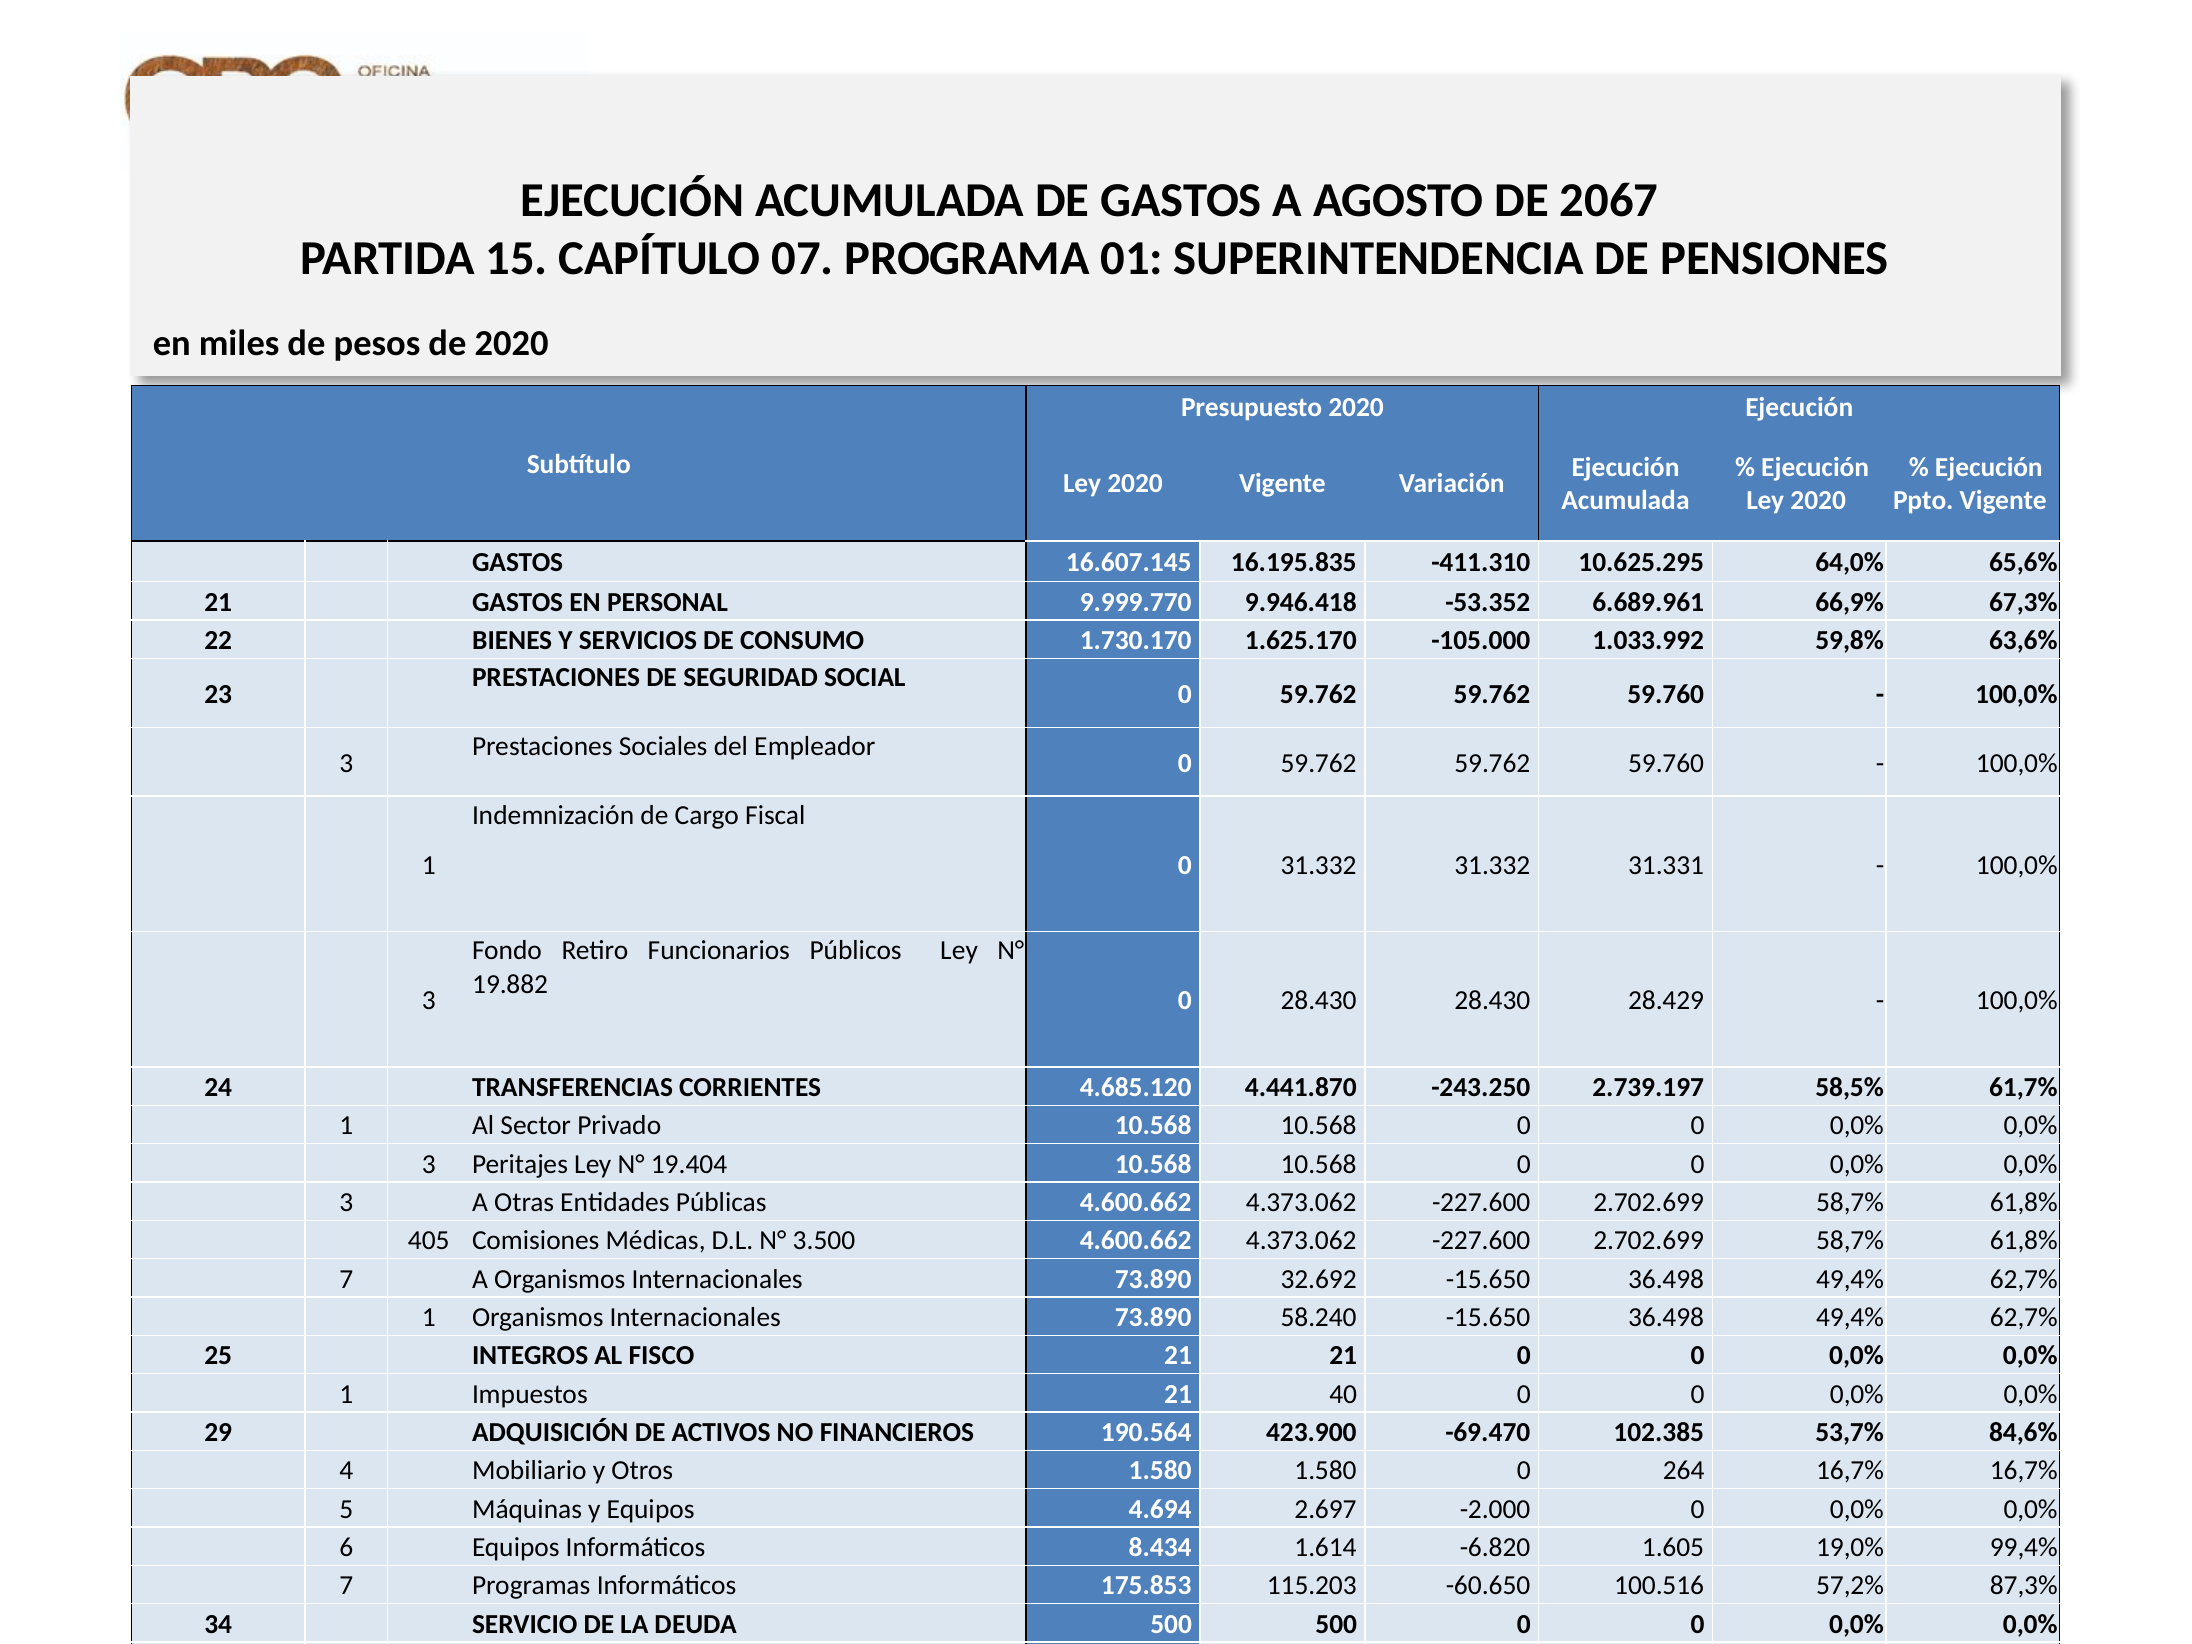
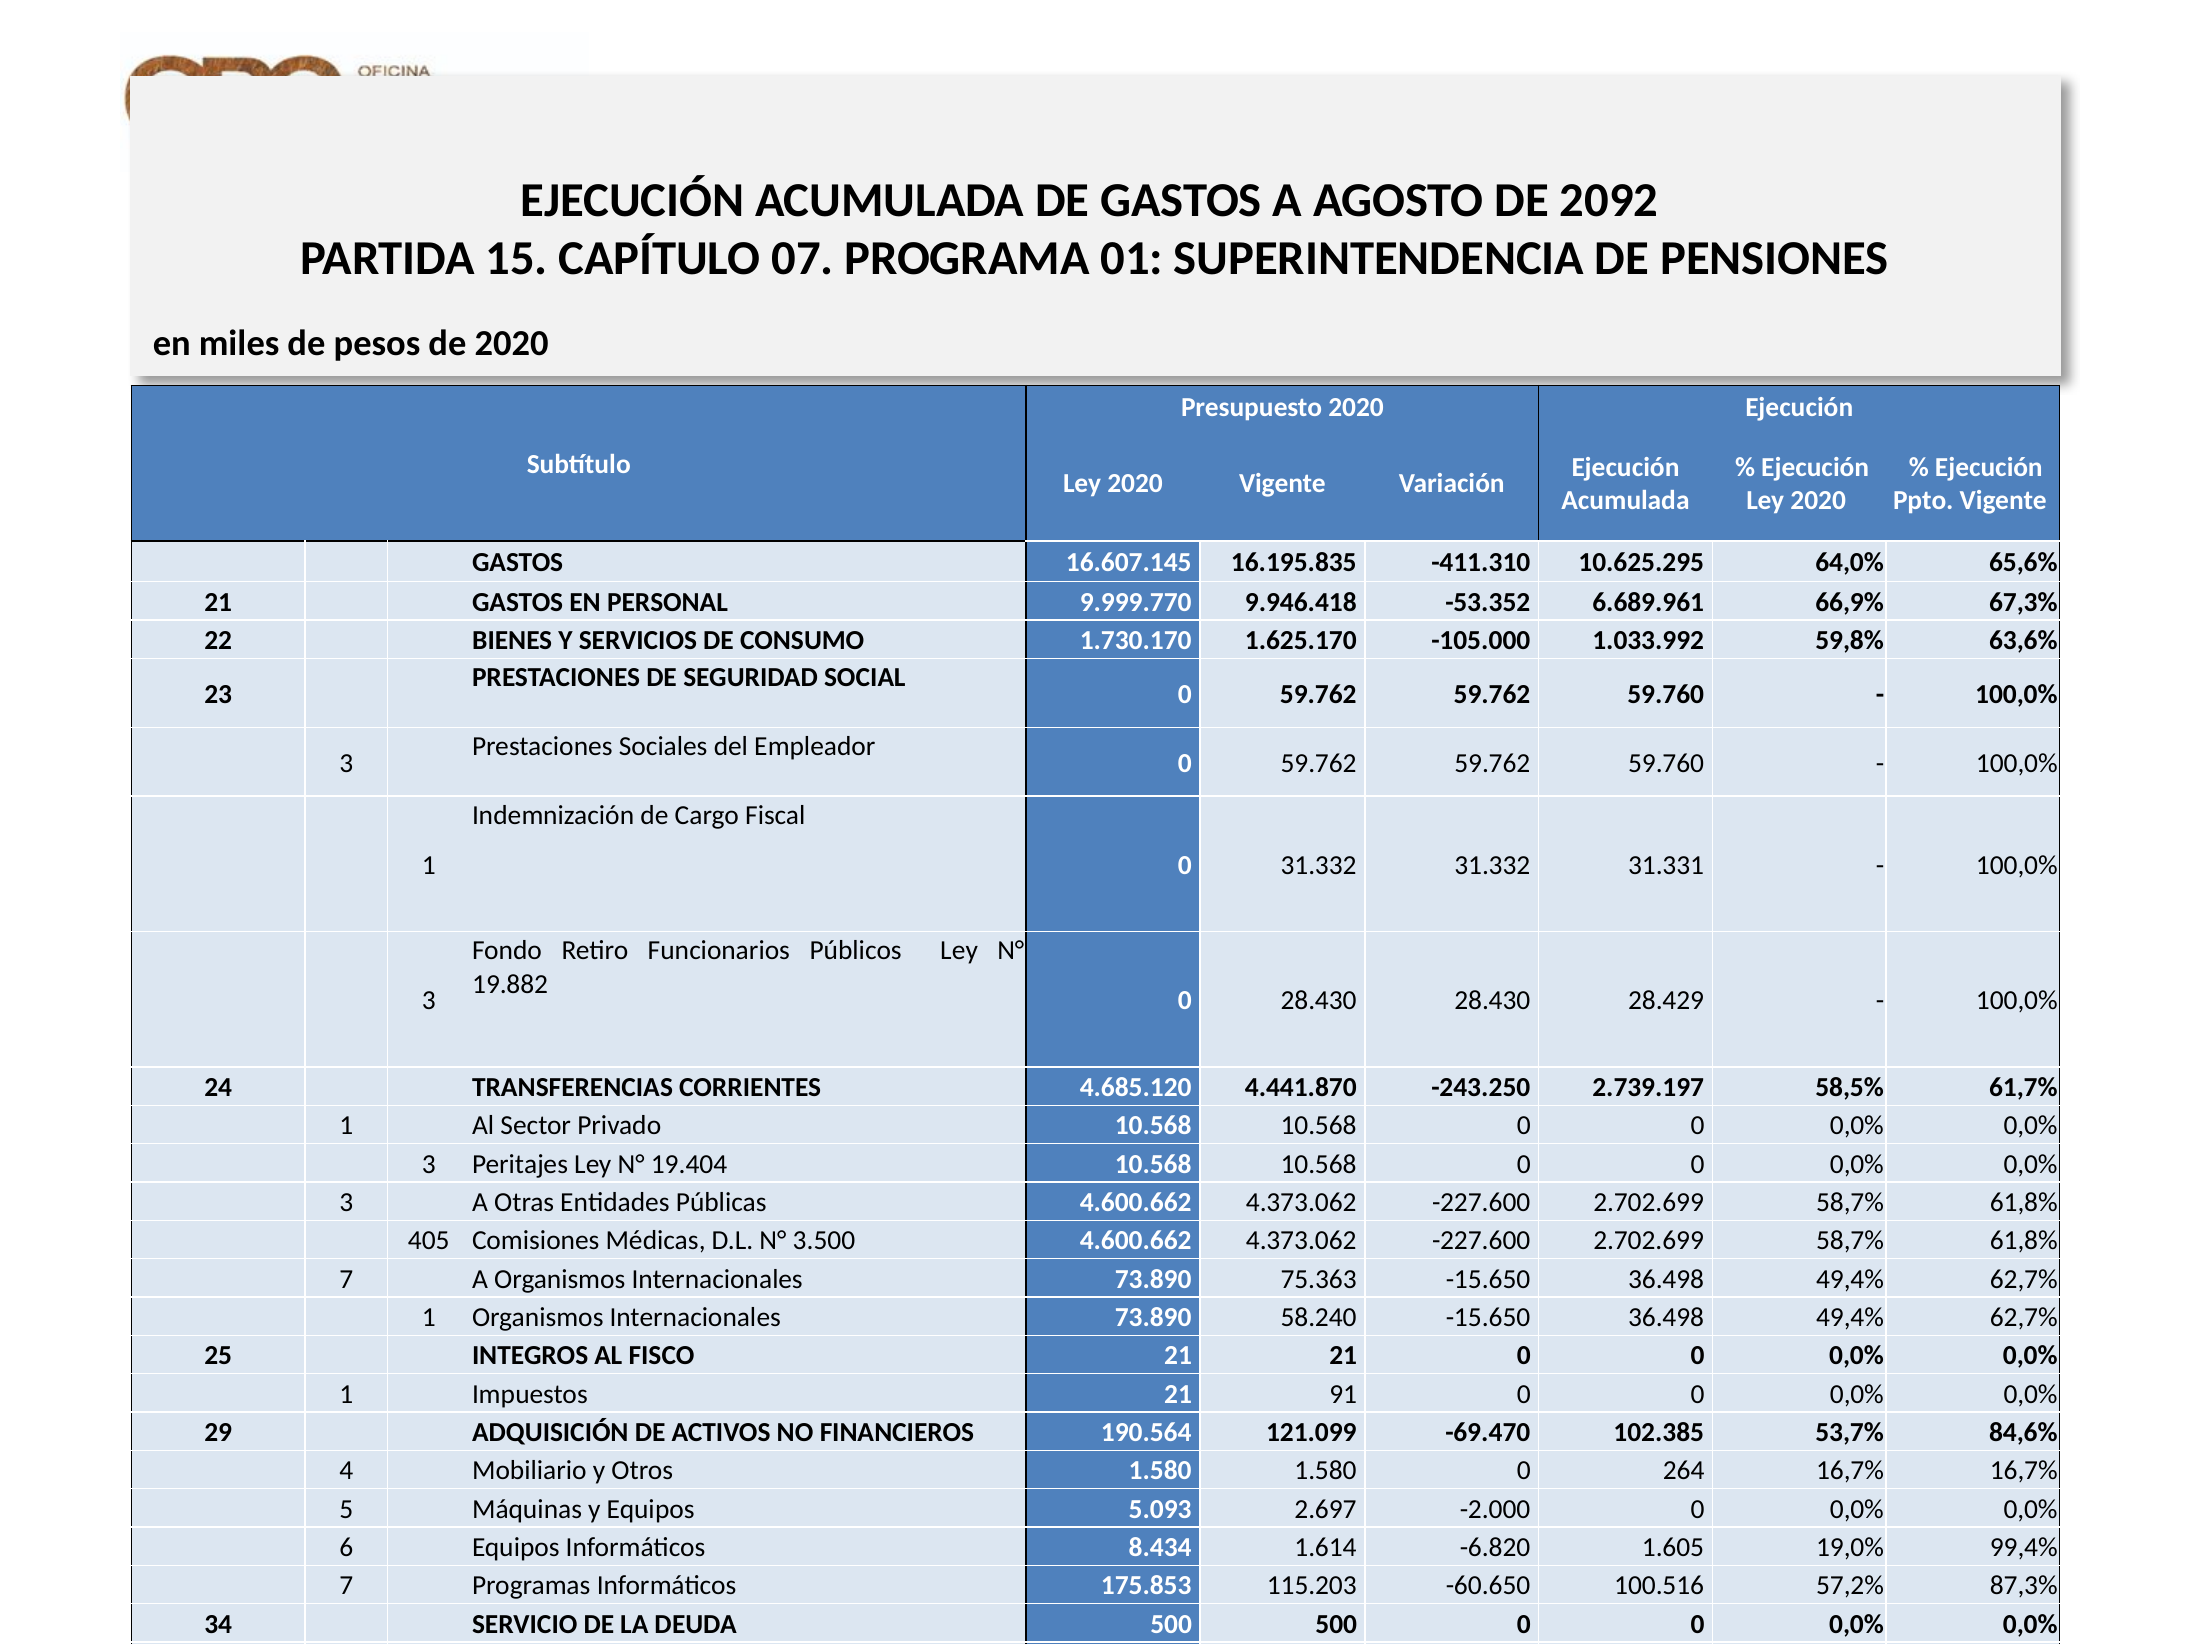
2067: 2067 -> 2092 (1609, 200)
32.692: 32.692 -> 75.363 (1319, 1279)
40: 40 -> 91 (1343, 1394)
423.900: 423.900 -> 121.099 (1311, 1432)
4.694: 4.694 -> 5.093 (1160, 1509)
